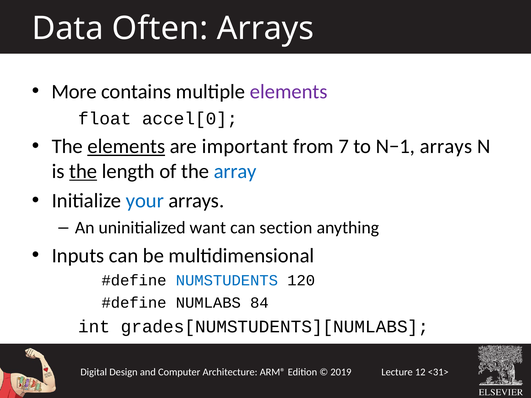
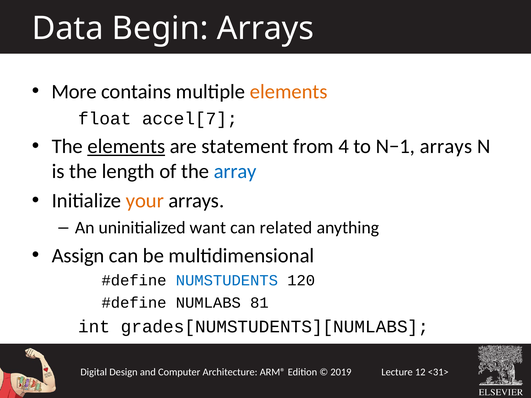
Often: Often -> Begin (160, 28)
elements colour: purple -> orange (289, 92)
accel[0: accel[0 -> accel[7 (190, 119)
important: important -> statement (245, 147)
7: 7 -> 4 (344, 147)
the underline: present -> none (83, 171)
your colour: blue -> orange (145, 201)
section: section -> related (286, 228)
Inputs: Inputs -> Assign (78, 256)
84: 84 -> 81 (259, 303)
